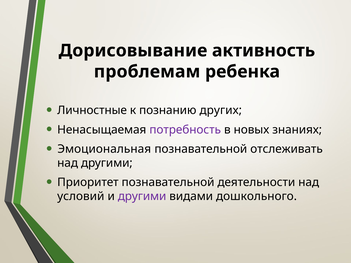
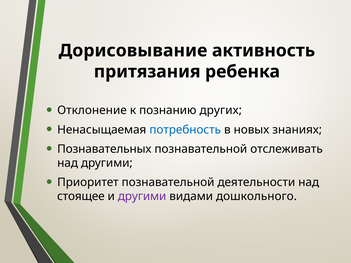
проблемам: проблемам -> притязания (147, 72)
Личностные: Личностные -> Отклонение (92, 110)
потребность colour: purple -> blue (185, 130)
Эмоциональная: Эмоциональная -> Познавательных (104, 149)
условий: условий -> стоящее (81, 196)
